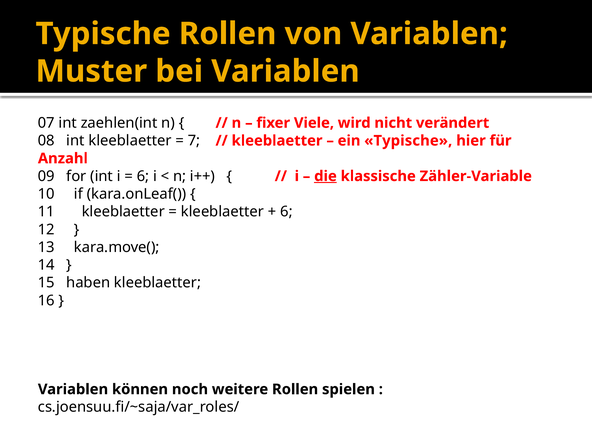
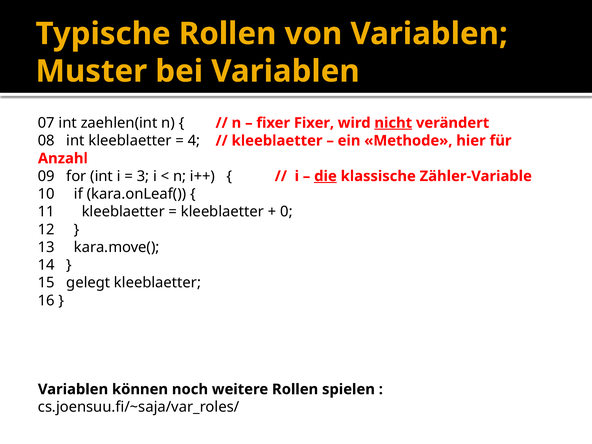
fixer Viele: Viele -> Fixer (314, 123)
nicht underline: none -> present (393, 123)
7: 7 -> 4 (194, 141)
ein Typische: Typische -> Methode (408, 141)
6: 6 -> 3 (143, 176)
6: 6 -> 0 (286, 212)
haben: haben -> gelegt (88, 283)
